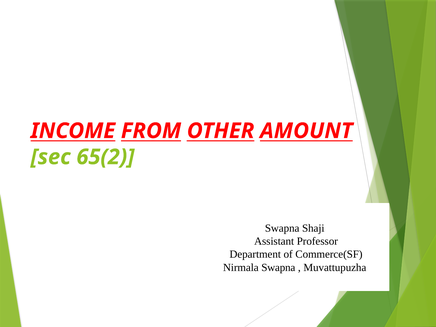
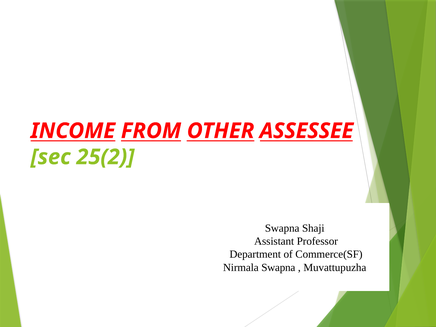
AMOUNT: AMOUNT -> ASSESSEE (306, 131)
65(2: 65(2 -> 25(2 (105, 157)
